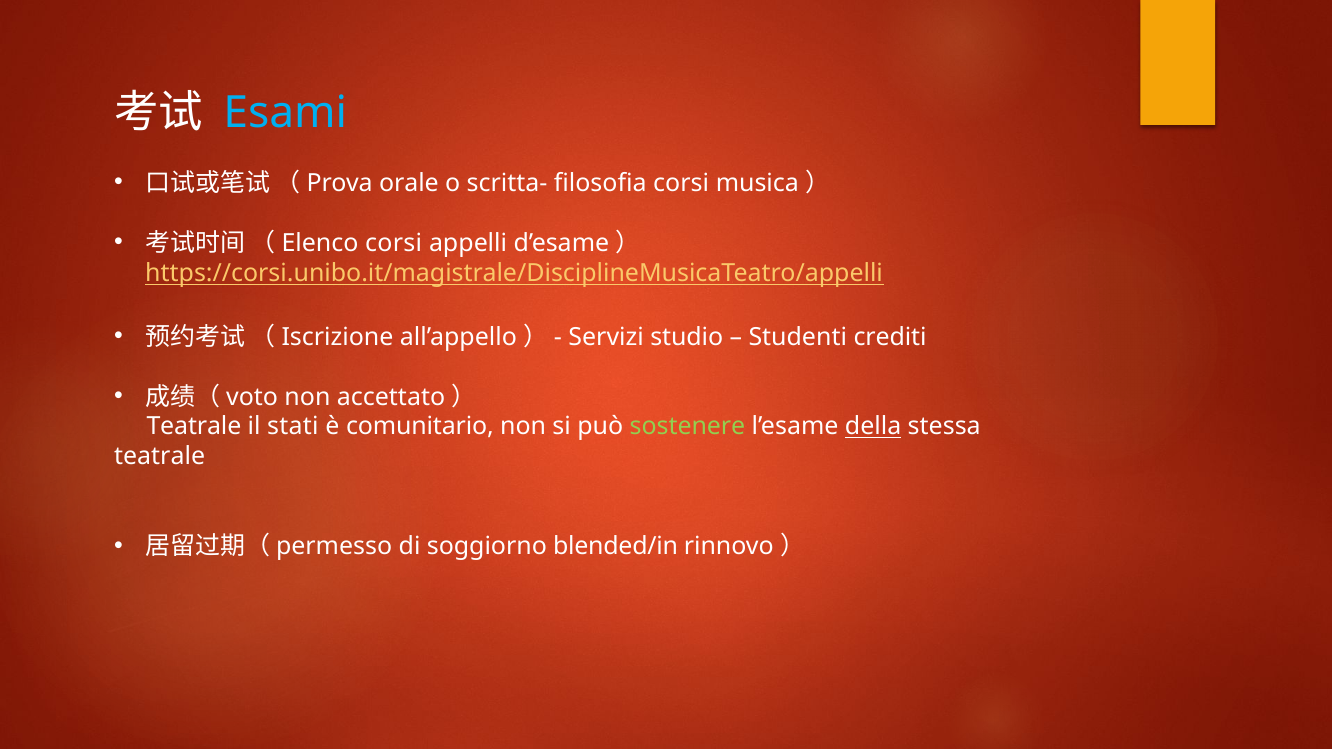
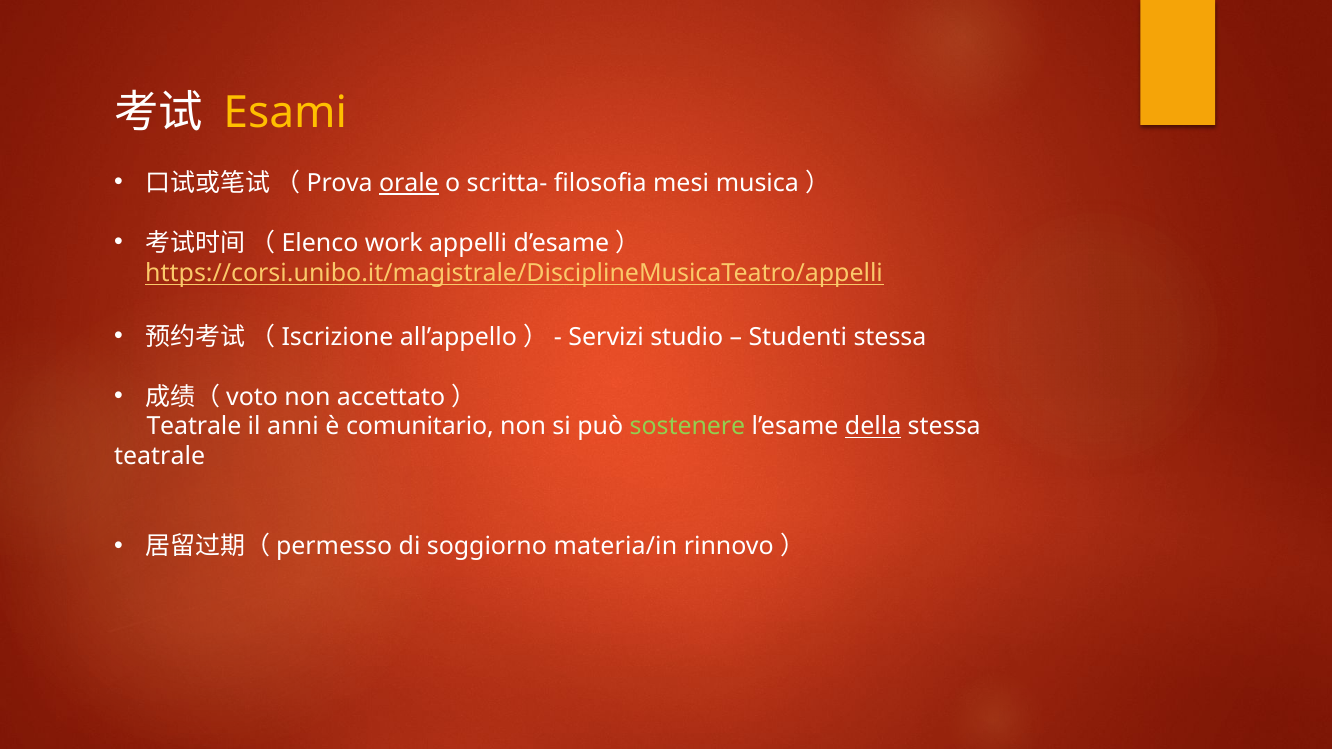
Esami colour: light blue -> yellow (285, 113)
orale underline: none -> present (409, 183)
filosofia corsi: corsi -> mesi (681, 183)
（Elenco corsi: corsi -> work (394, 243)
Studenti crediti: crediti -> stessa (890, 337)
stati: stati -> anni (293, 427)
blended/in: blended/in -> materia/in (615, 547)
